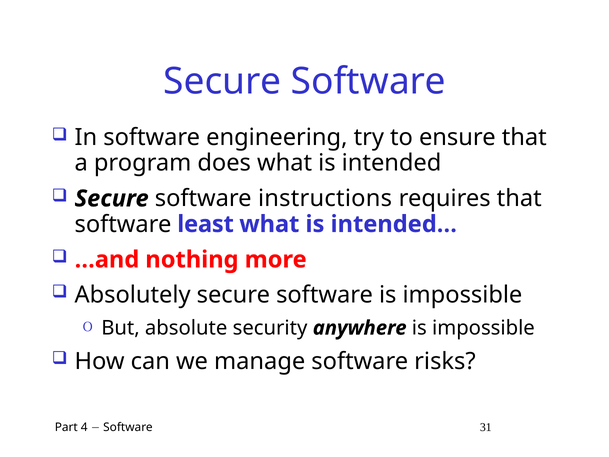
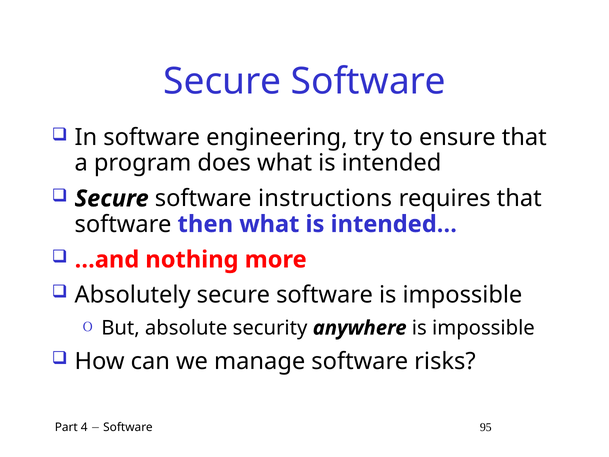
least: least -> then (205, 224)
31: 31 -> 95 (486, 427)
